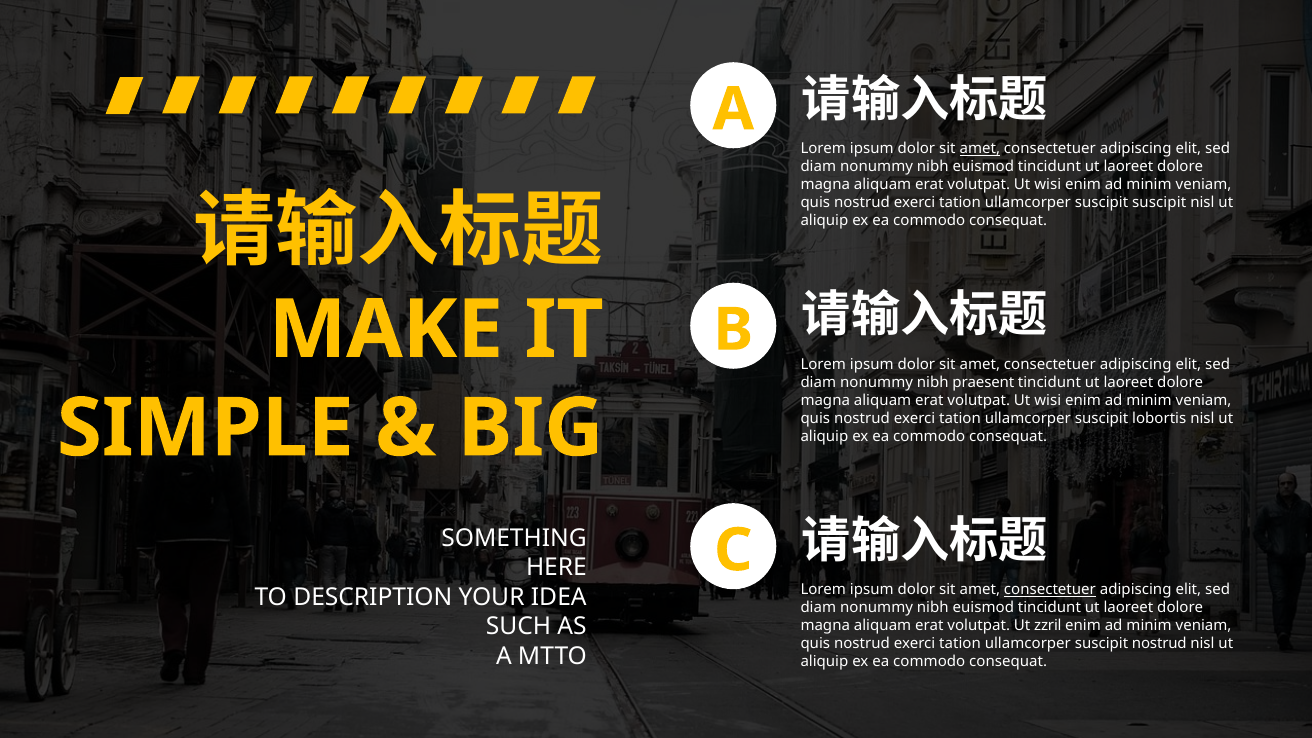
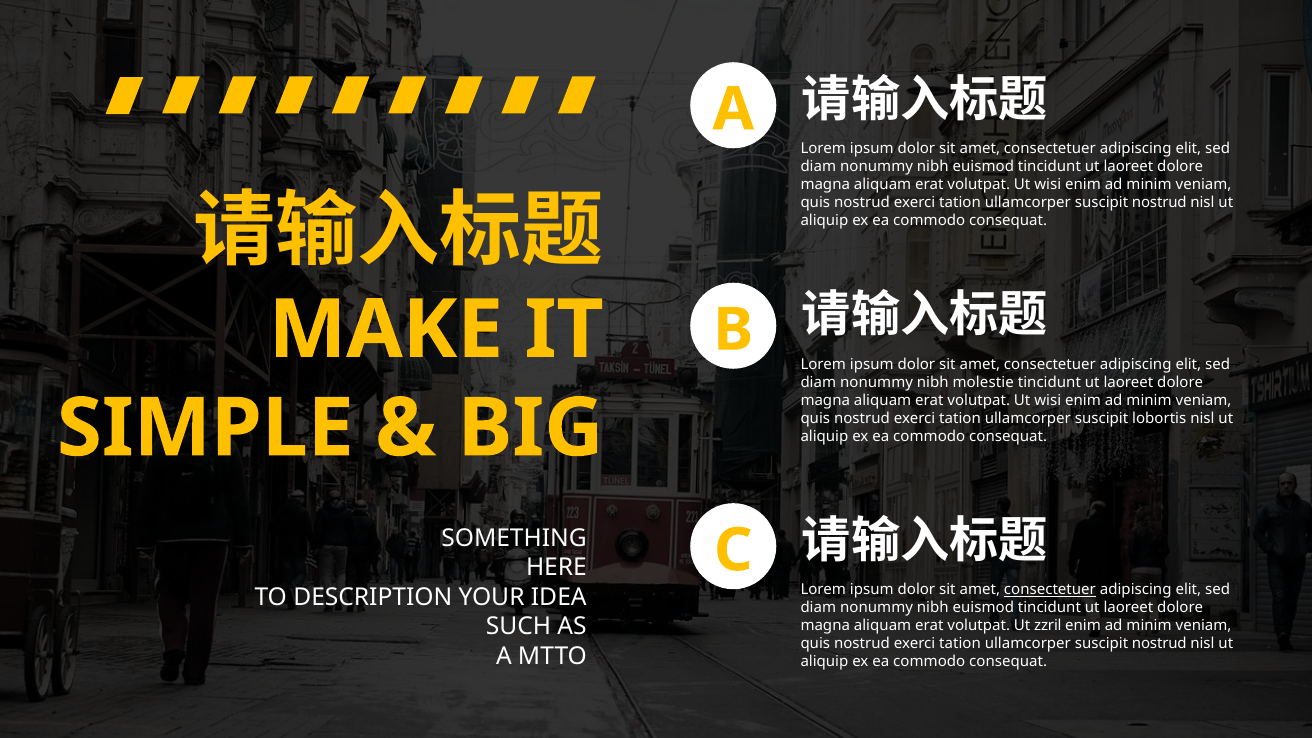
amet underline: present -> none (980, 149)
suscipit: suscipit -> nostrud (1159, 203)
praesent: praesent -> molestie (983, 382)
